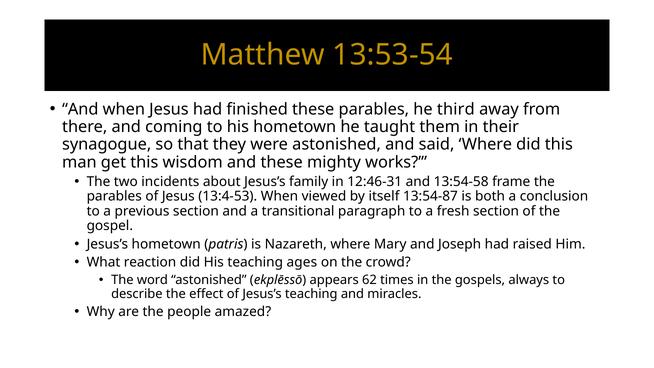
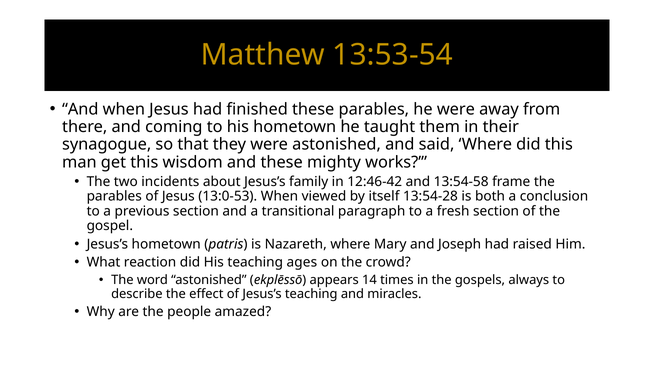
he third: third -> were (456, 109)
12:46-31: 12:46-31 -> 12:46-42 (375, 182)
13:4-53: 13:4-53 -> 13:0-53 (228, 196)
13:54-87: 13:54-87 -> 13:54-28 (430, 196)
62: 62 -> 14 (369, 280)
